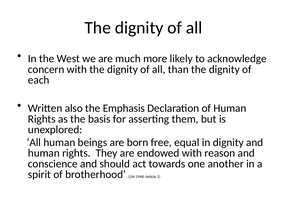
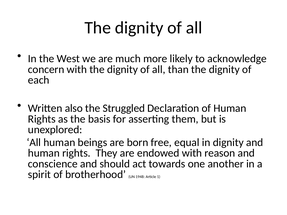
Emphasis: Emphasis -> Struggled (124, 108)
